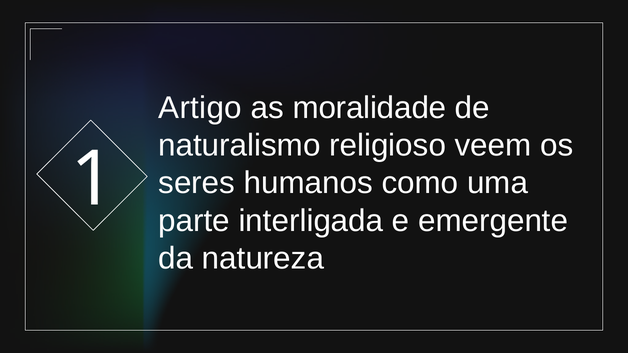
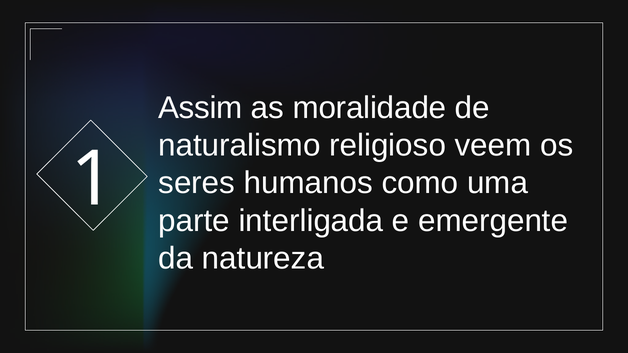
Artigo: Artigo -> Assim (200, 108)
